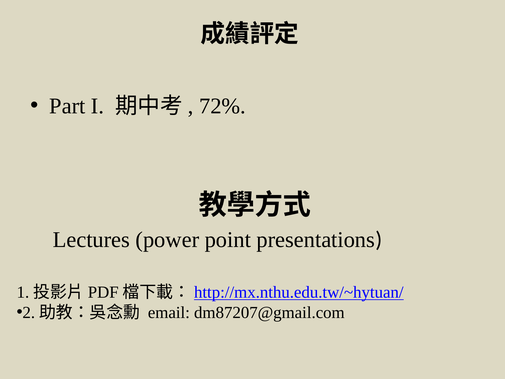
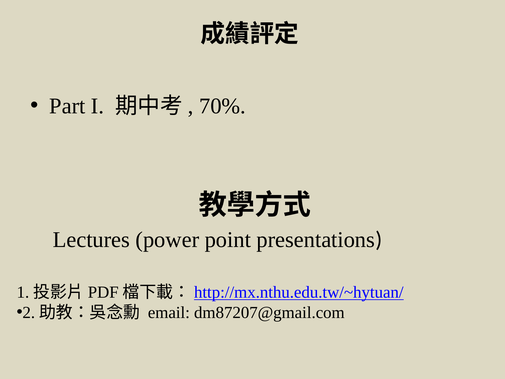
72%: 72% -> 70% (223, 106)
